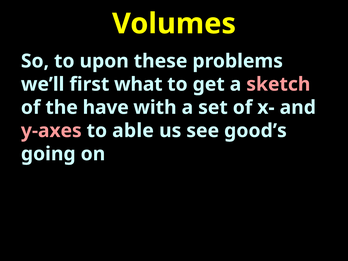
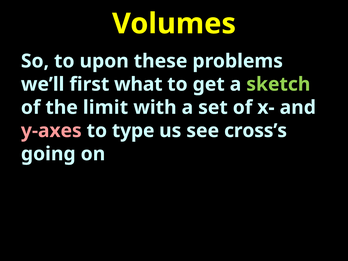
sketch colour: pink -> light green (278, 84)
have: have -> limit (105, 107)
able: able -> type (133, 131)
good’s: good’s -> cross’s (256, 131)
